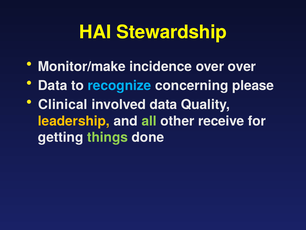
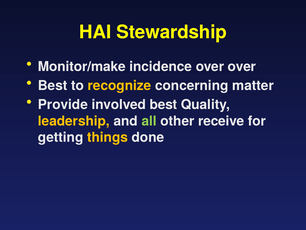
Data: Data -> Best (53, 85)
recognize colour: light blue -> yellow (119, 85)
please: please -> matter (253, 85)
Clinical: Clinical -> Provide (63, 104)
involved data: data -> best (163, 104)
things colour: light green -> yellow (108, 137)
